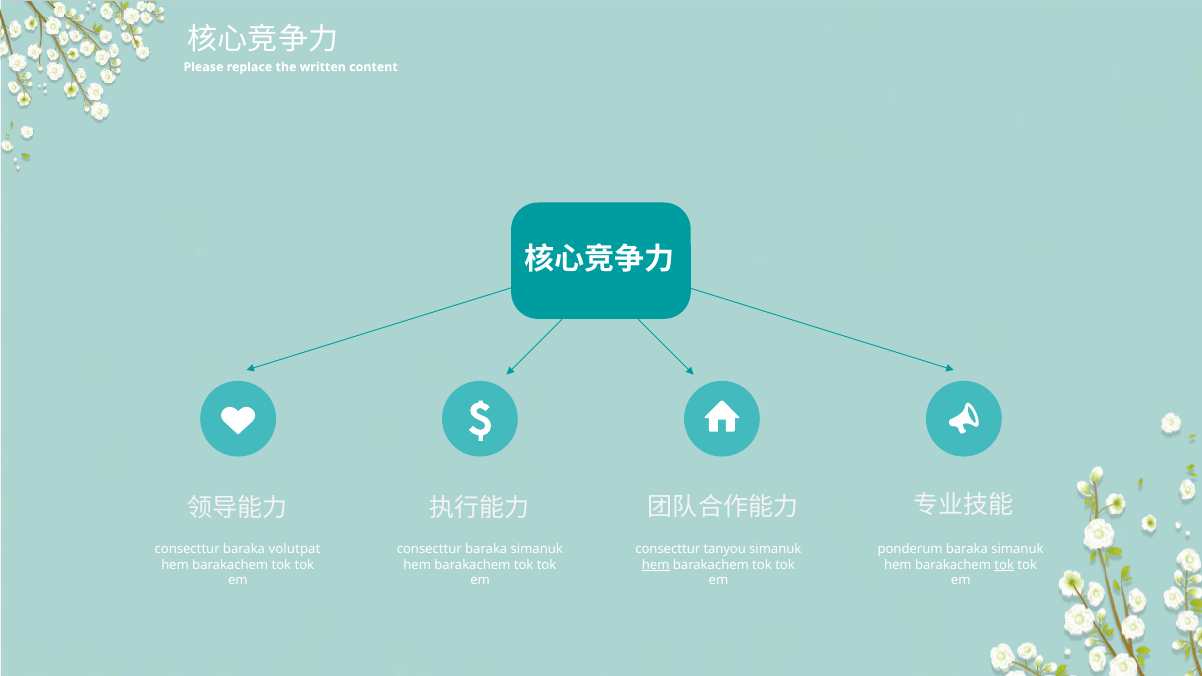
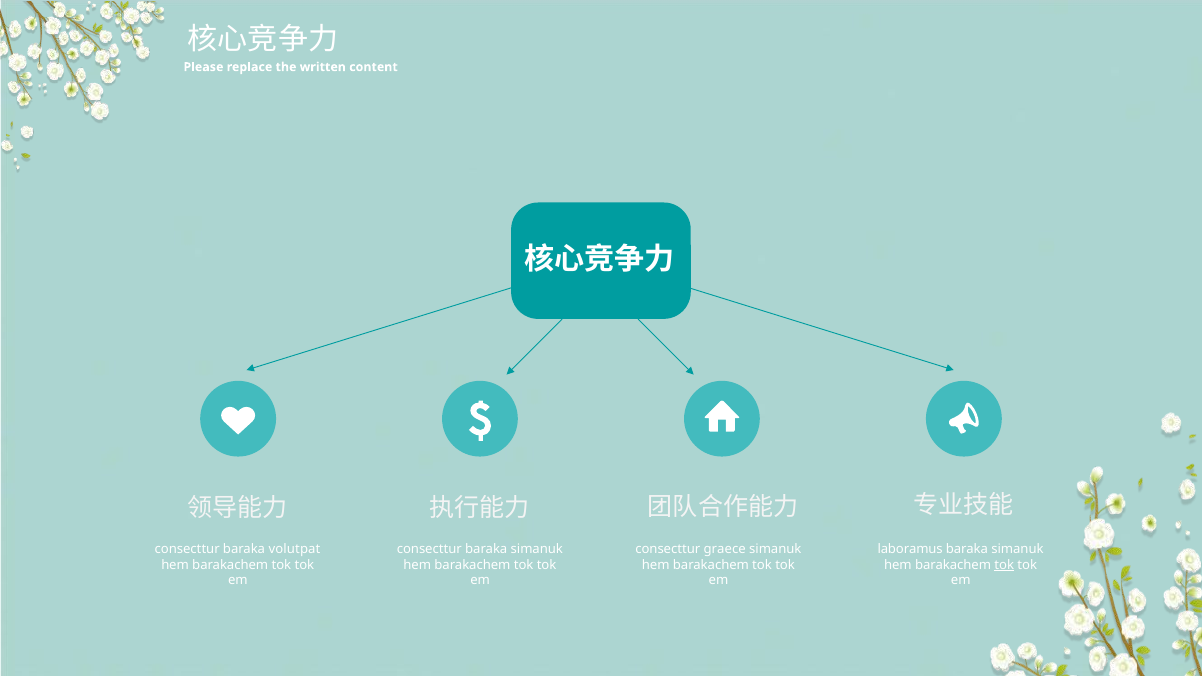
tanyou: tanyou -> graece (725, 549)
ponderum: ponderum -> laboramus (910, 549)
hem underline: present -> none (656, 565)
